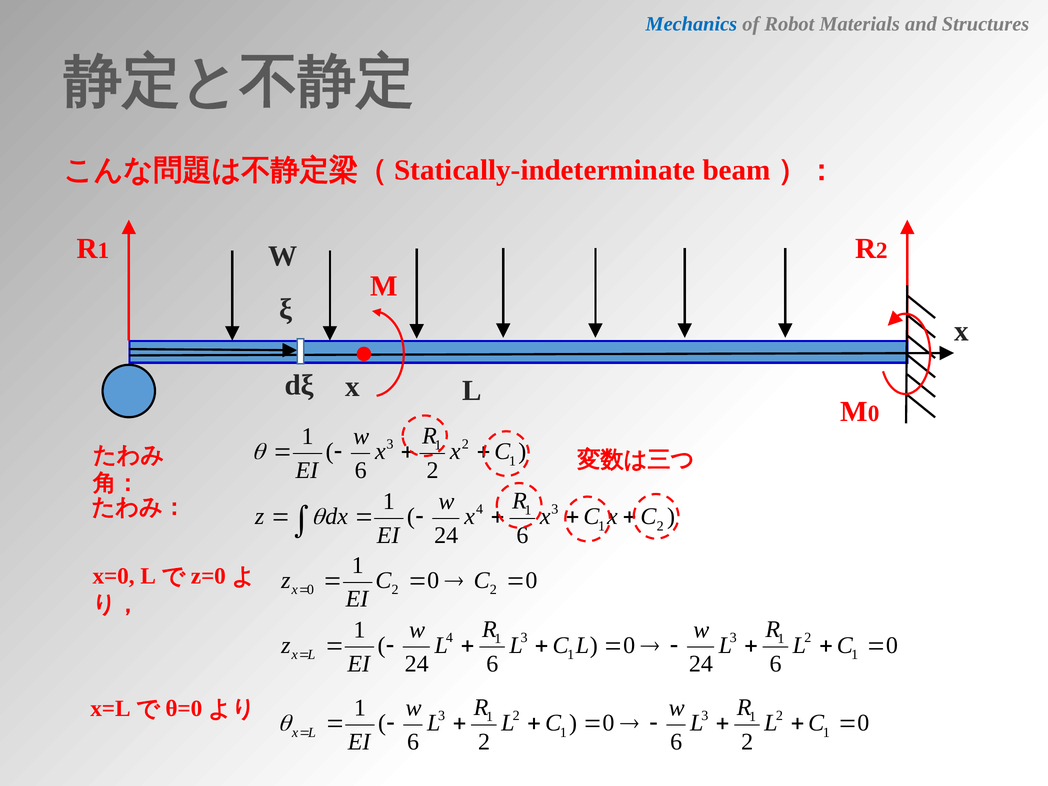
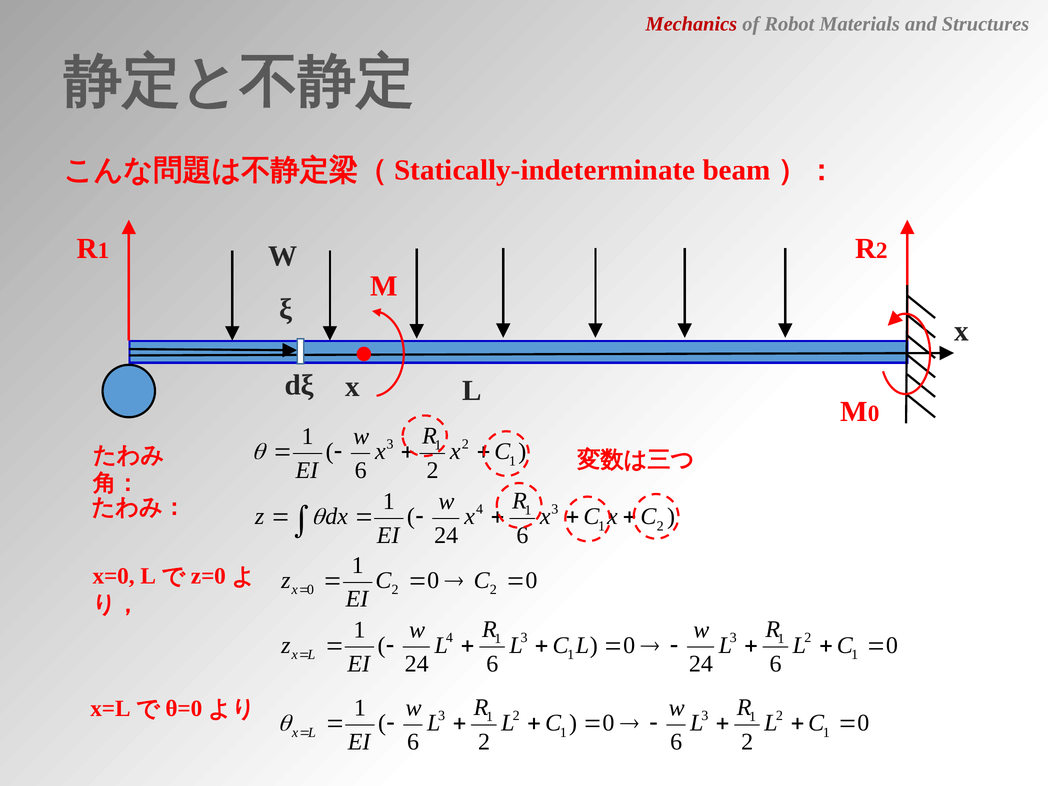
Mechanics colour: blue -> red (691, 24)
